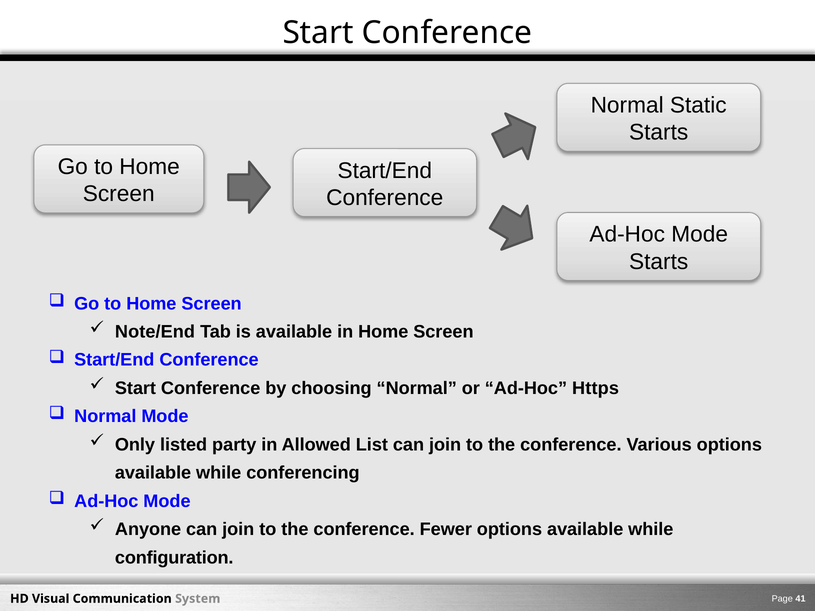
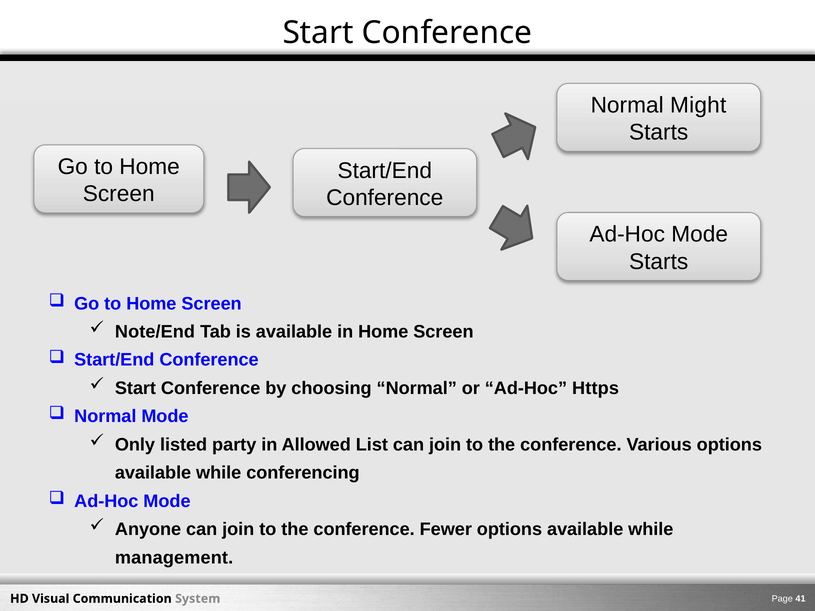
Static: Static -> Might (698, 105)
configuration: configuration -> management (174, 558)
